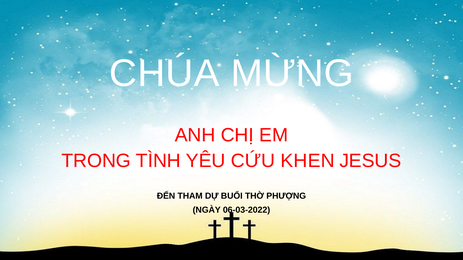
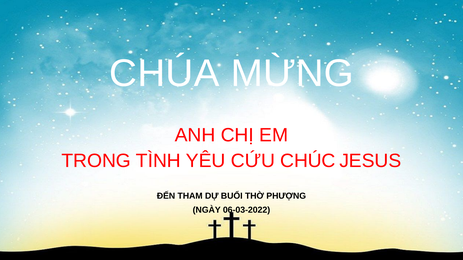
KHEN: KHEN -> CHÚC (308, 161)
